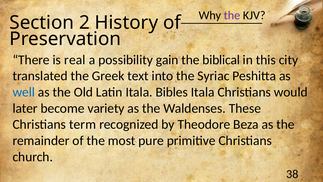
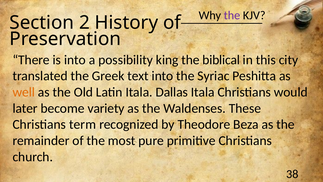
is real: real -> into (75, 60)
gain: gain -> king (167, 60)
well colour: blue -> orange (24, 92)
Bibles: Bibles -> Dallas (172, 92)
